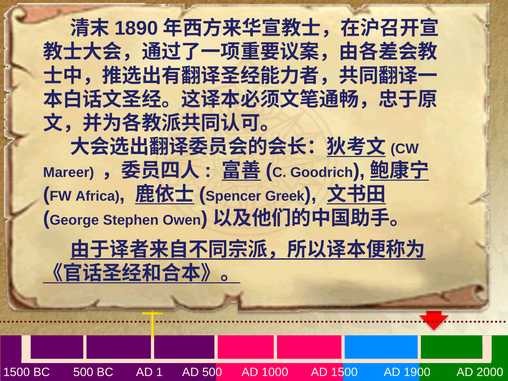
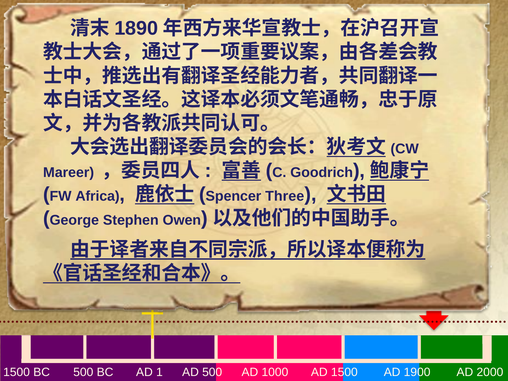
Greek: Greek -> Three (285, 196)
